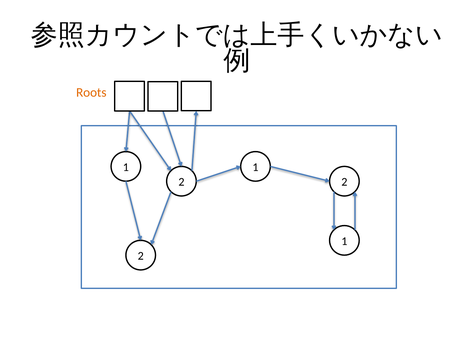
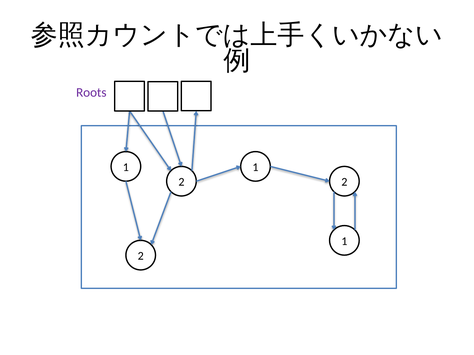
Roots colour: orange -> purple (91, 93)
